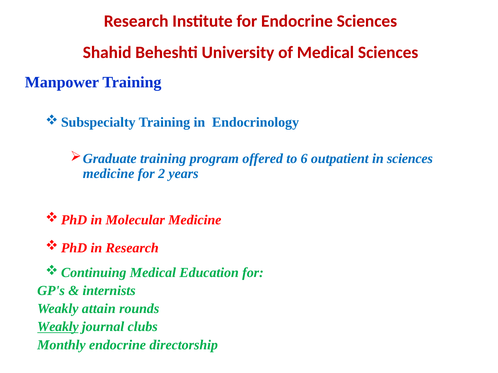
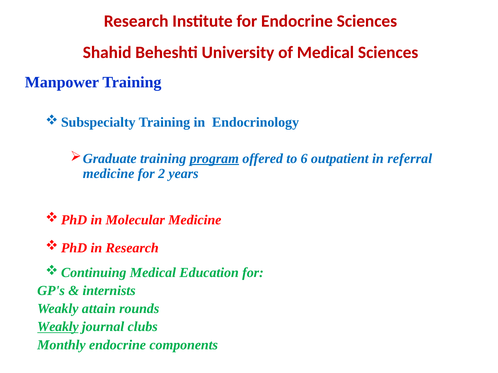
program underline: none -> present (214, 159)
in sciences: sciences -> referral (410, 159)
directorship: directorship -> components (184, 345)
